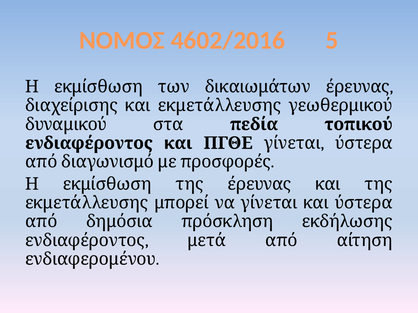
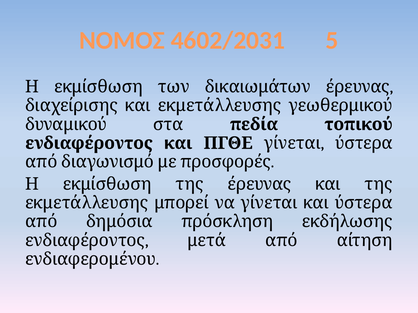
4602/2016: 4602/2016 -> 4602/2031 (228, 40)
